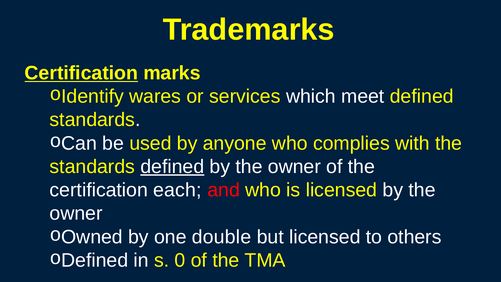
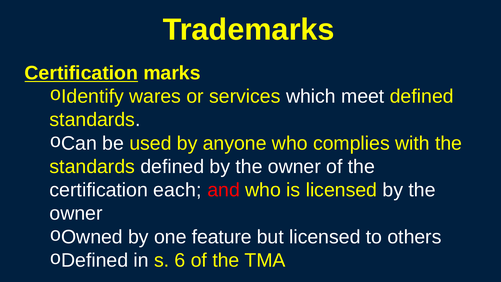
defined underline: present -> none (172, 167)
double: double -> feature (222, 237)
0: 0 -> 6 (180, 260)
